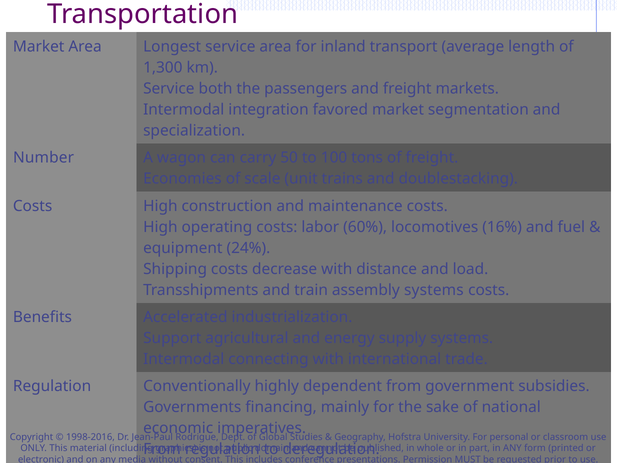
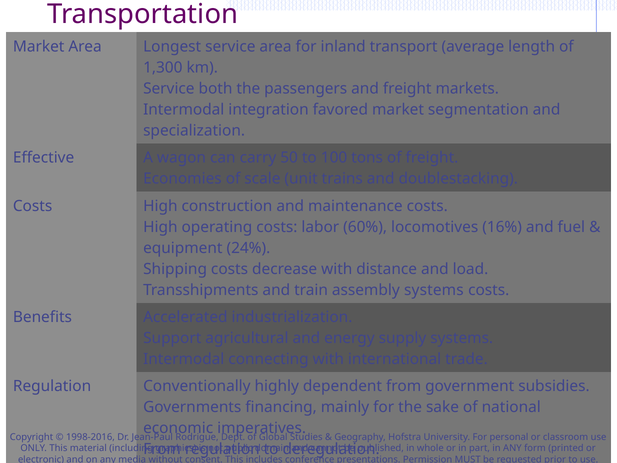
Number: Number -> Effective (44, 158)
